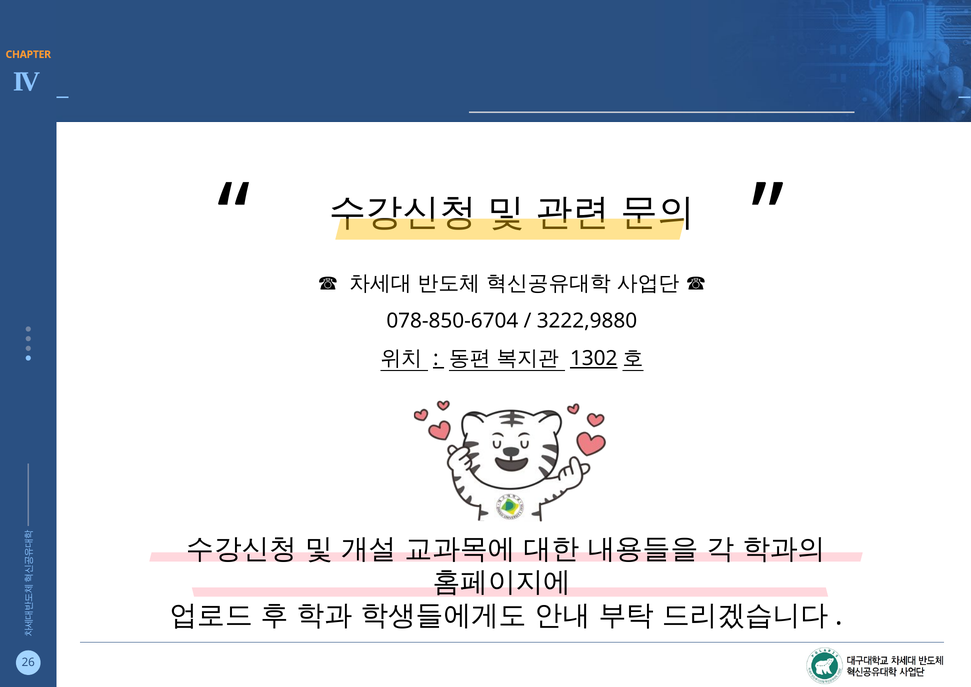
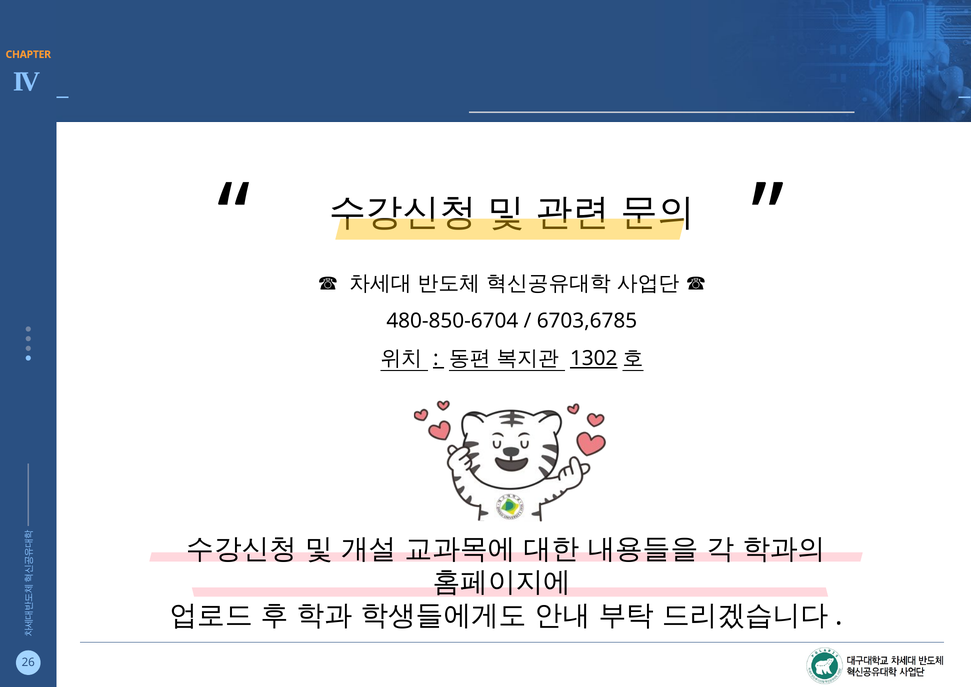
078-850-6704: 078-850-6704 -> 480-850-6704 (452, 321)
3222,9880: 3222,9880 -> 6703,6785 (587, 321)
